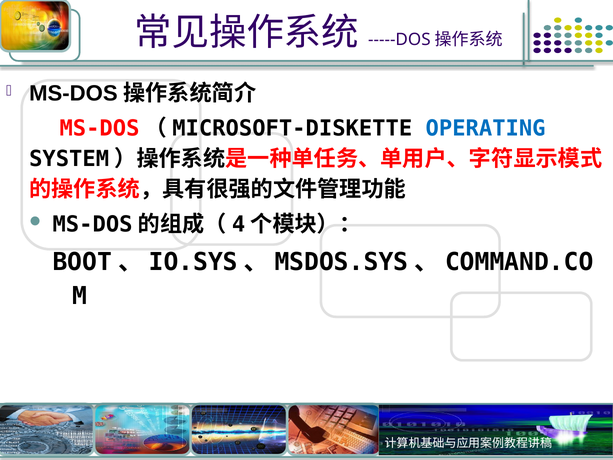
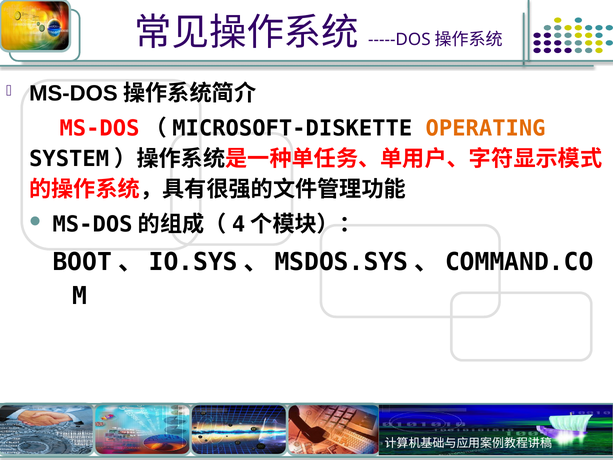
OPERATING colour: blue -> orange (486, 128)
